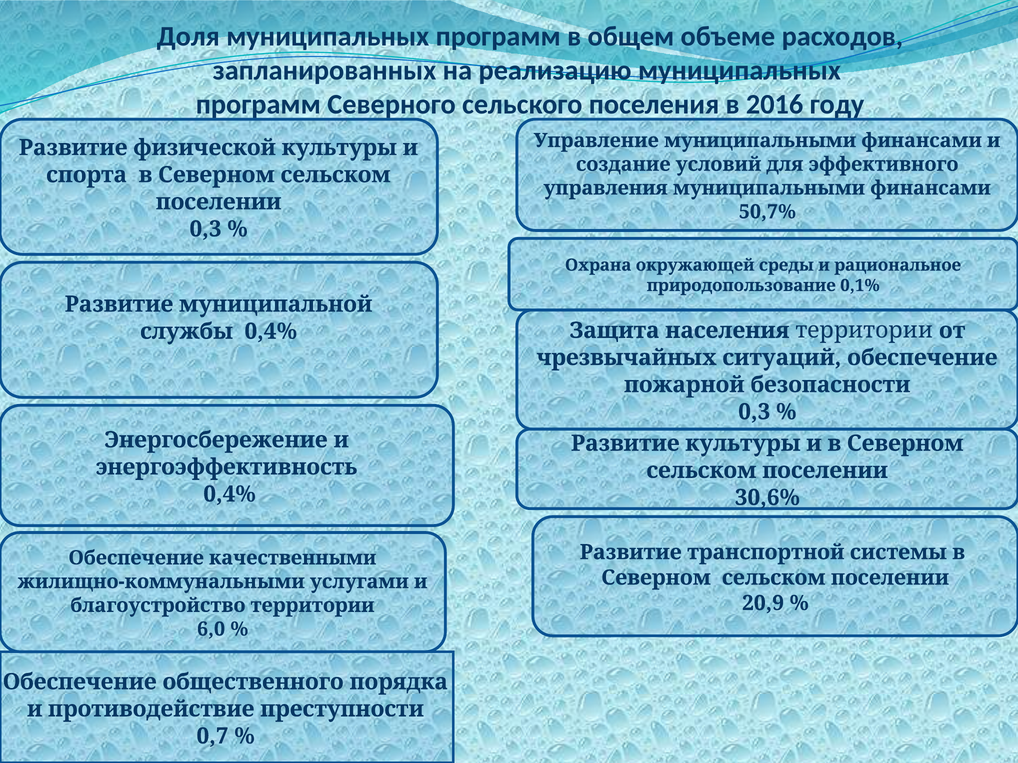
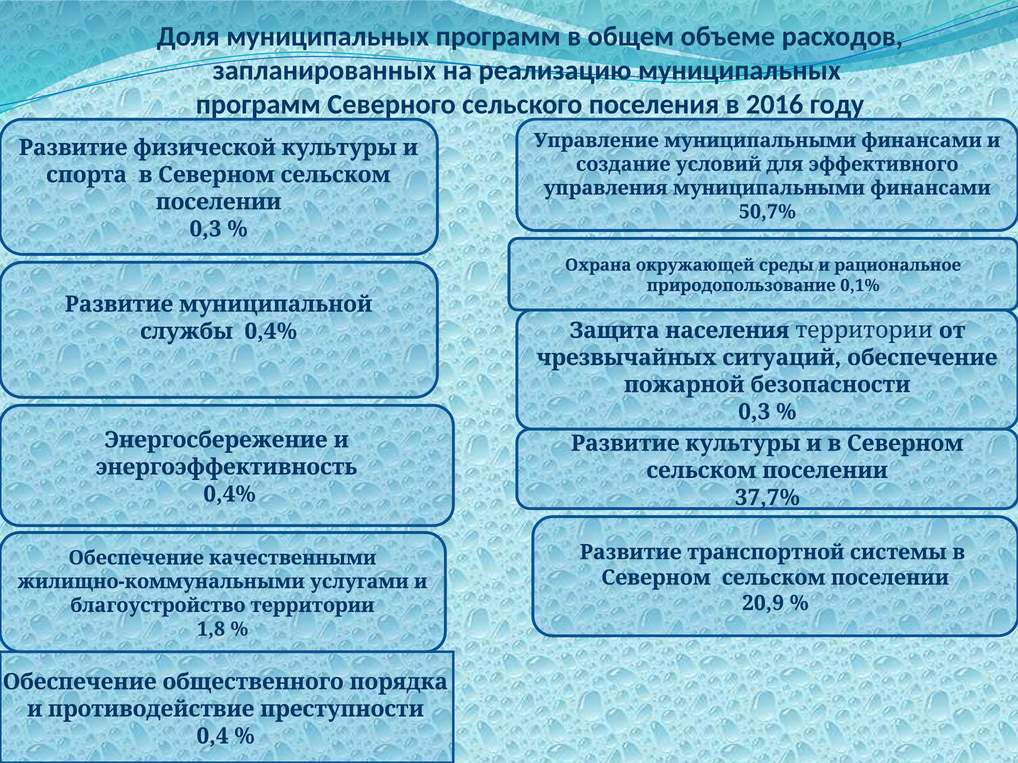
30,6%: 30,6% -> 37,7% (767, 498)
6,0: 6,0 -> 1,8 (211, 630)
0,7: 0,7 -> 0,4 (213, 737)
